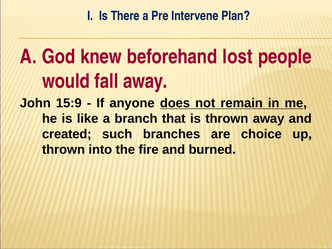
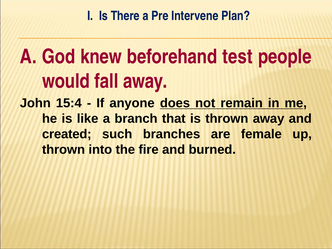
lost: lost -> test (238, 57)
15:9: 15:9 -> 15:4 (69, 103)
choice: choice -> female (261, 134)
